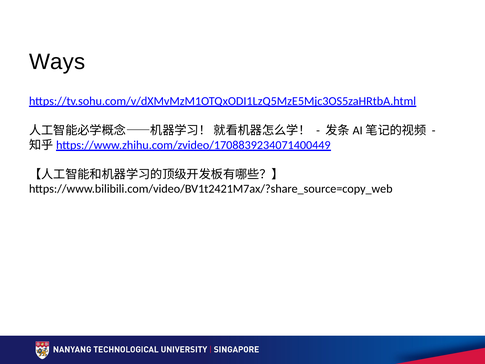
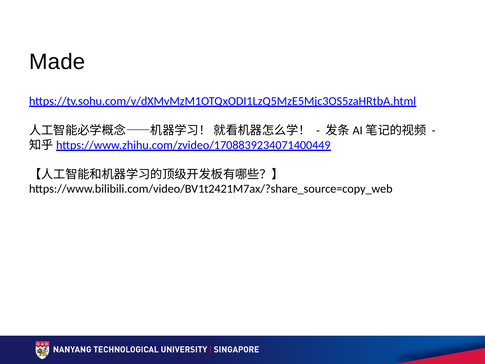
Ways: Ways -> Made (57, 62)
